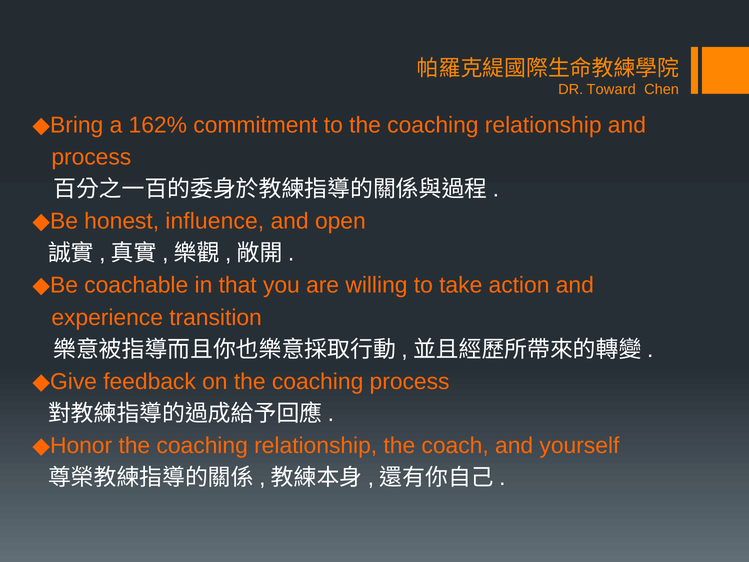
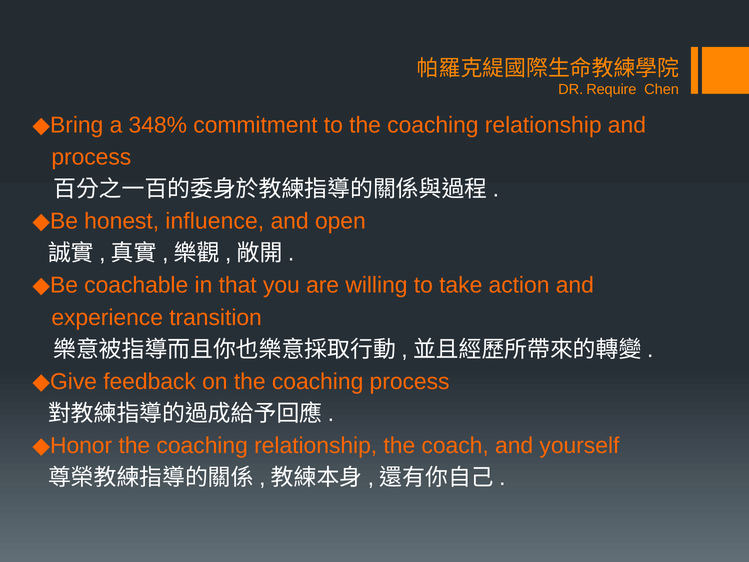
Toward: Toward -> Require (611, 90)
162%: 162% -> 348% (158, 125)
